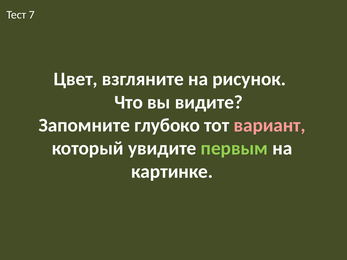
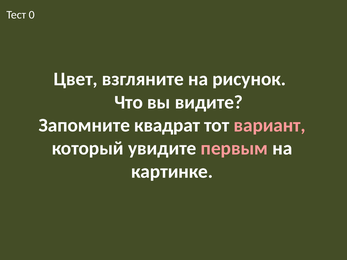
7: 7 -> 0 (32, 15)
глубоко: глубоко -> квадрат (167, 125)
первым colour: light green -> pink (234, 149)
